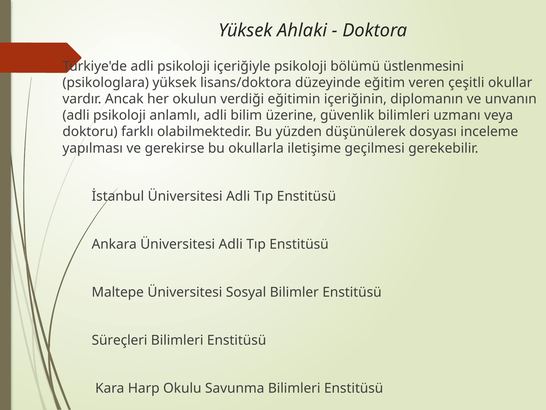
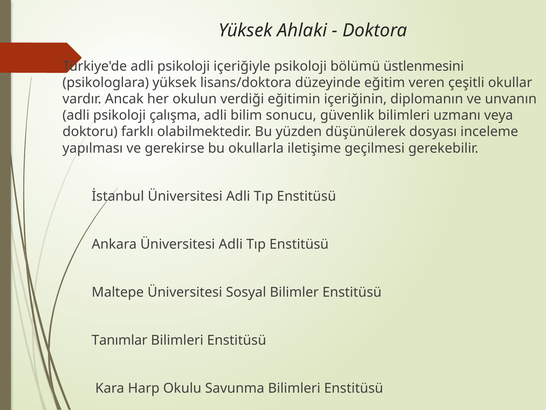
anlamlı: anlamlı -> çalışma (175, 115)
üzerine: üzerine -> sonucu (291, 115)
Süreçleri: Süreçleri -> Tanımlar (120, 340)
